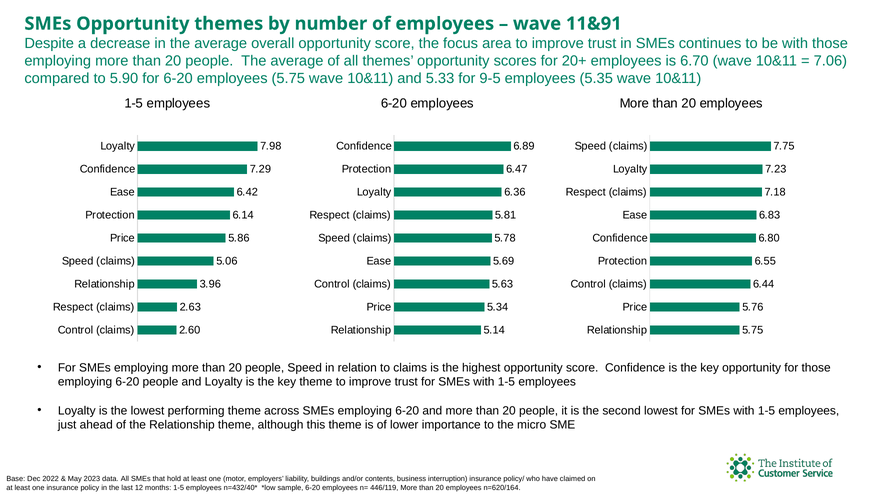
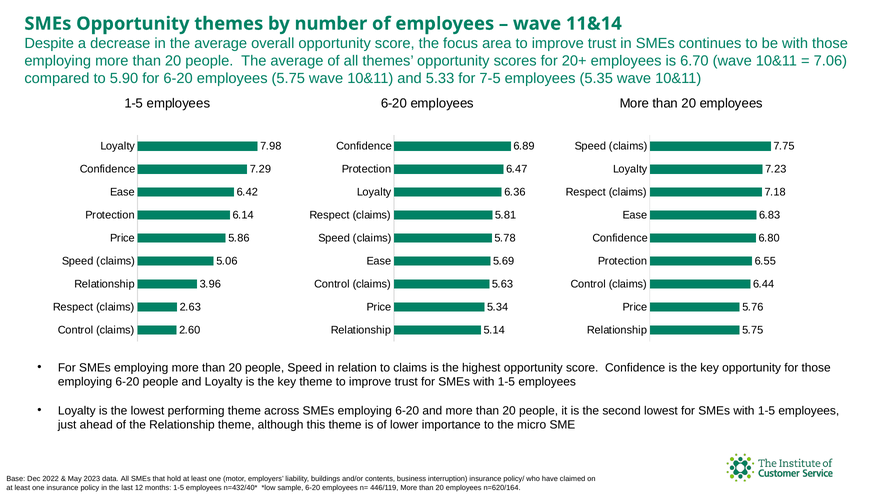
11&91: 11&91 -> 11&14 (594, 24)
9-5: 9-5 -> 7-5 (490, 78)
